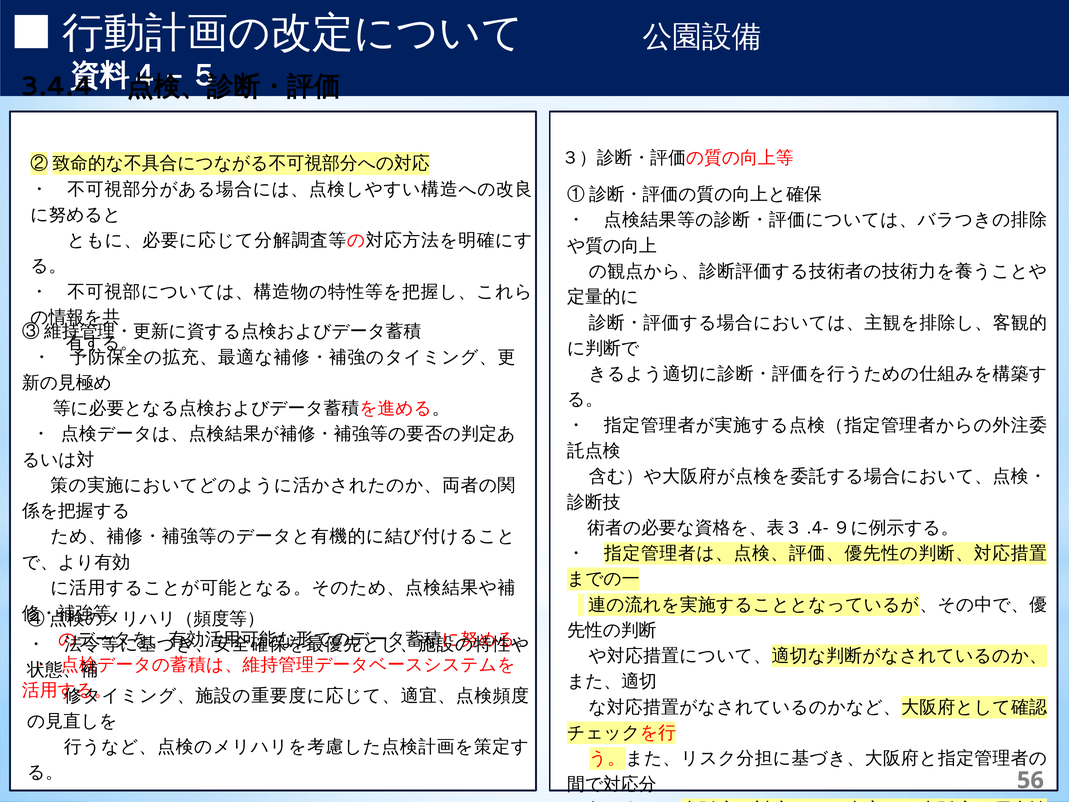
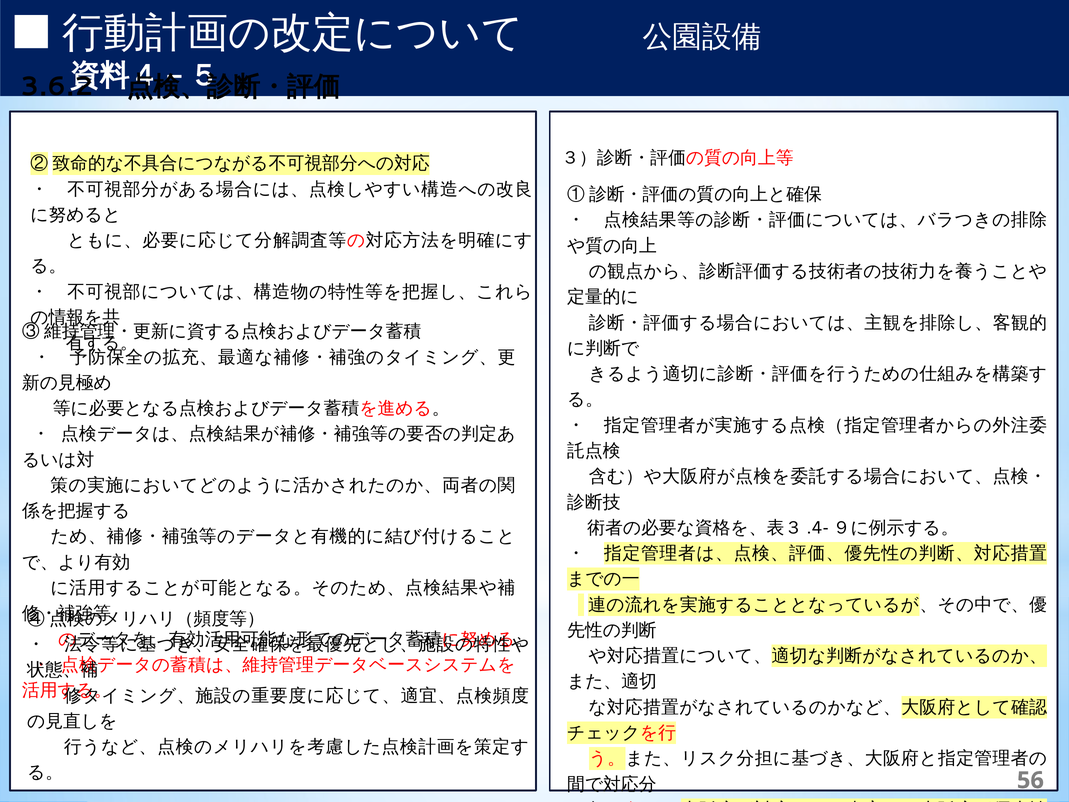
3.4.4: 3.4.4 -> 3.6.2 (57, 86)
